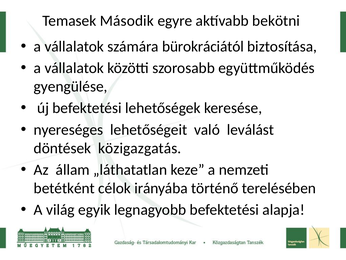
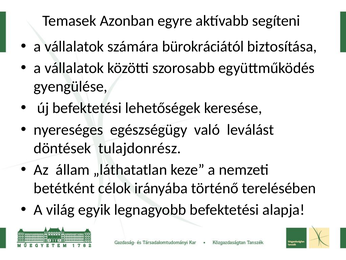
Második: Második -> Azonban (127, 21)
bekötni: bekötni -> segíteni (276, 21)
lehetőségeit: lehetőségeit -> egészségügy (149, 129)
közigazgatás: közigazgatás -> tulajdonrész (140, 148)
